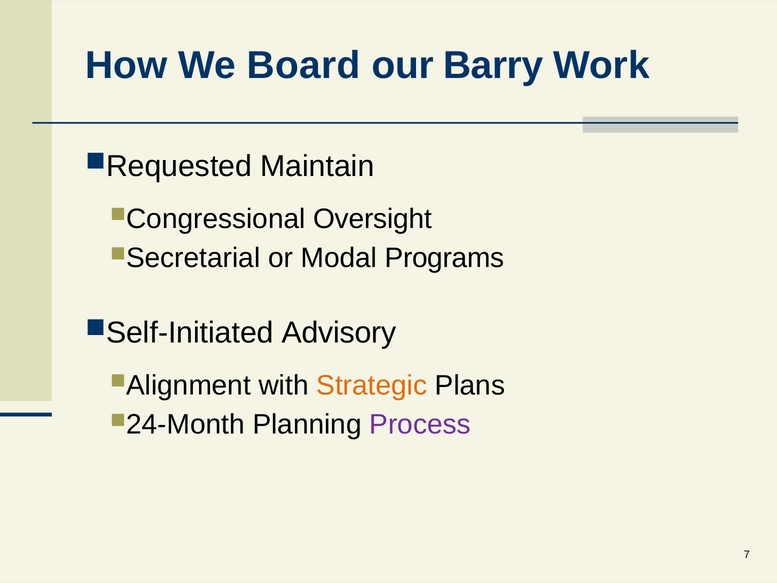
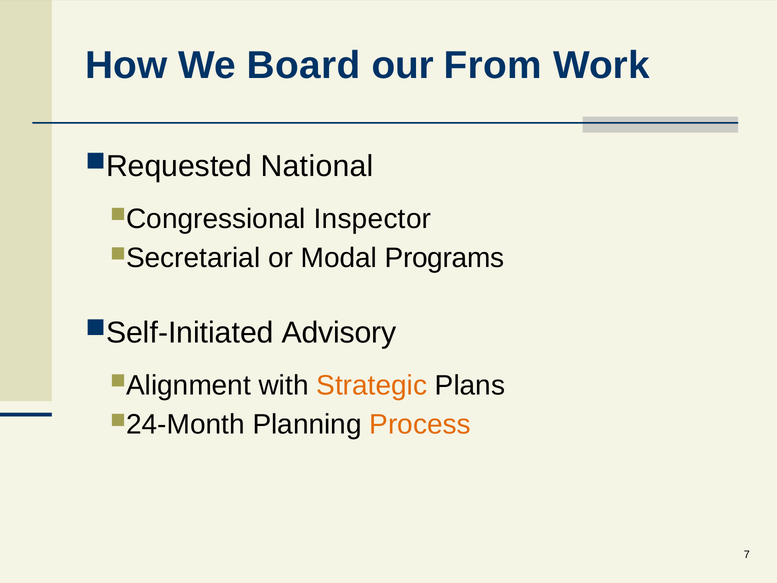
Barry: Barry -> From (493, 65)
Maintain: Maintain -> National (317, 166)
Oversight: Oversight -> Inspector (372, 219)
Process colour: purple -> orange (420, 424)
